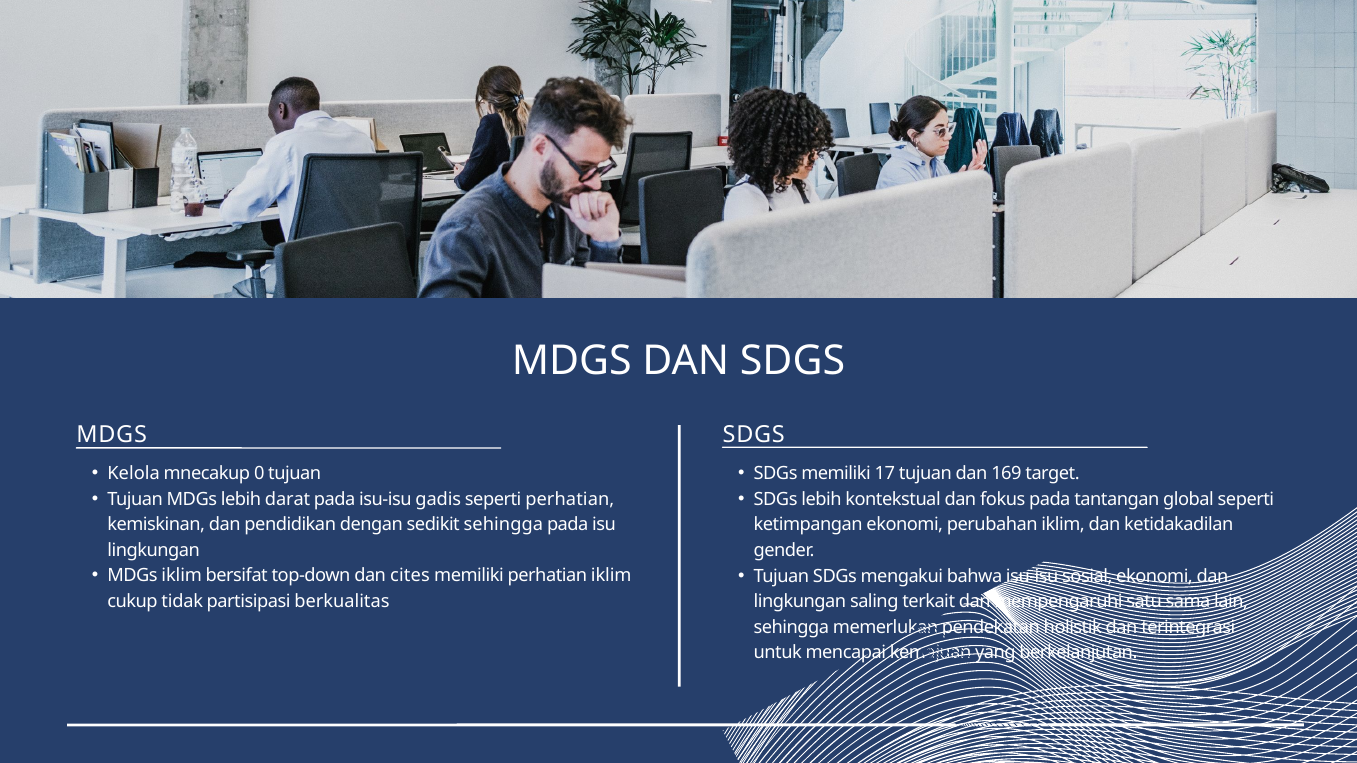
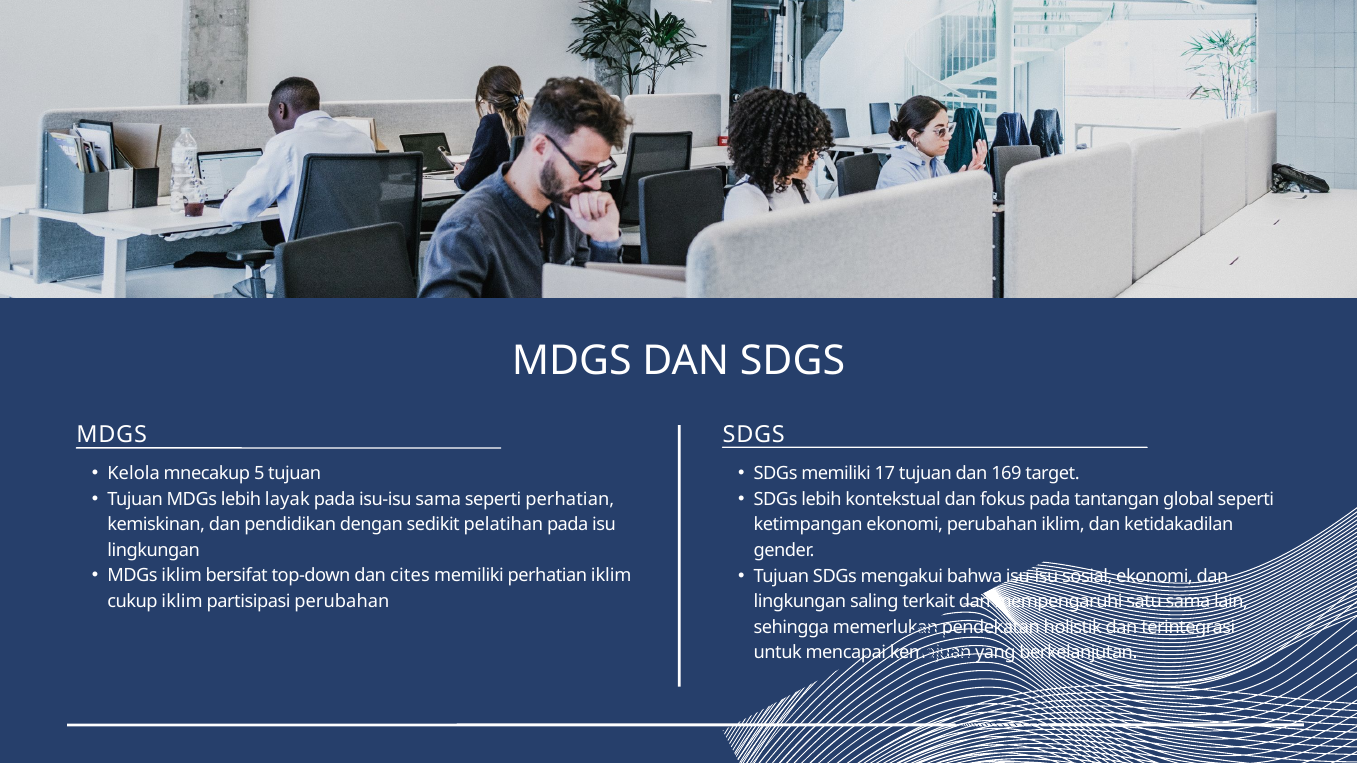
0: 0 -> 5 (259, 474)
darat: darat -> layak (287, 500)
isu-isu gadis: gadis -> sama (438, 500)
sedikit sehingga: sehingga -> pelatihan (503, 525)
cukup tidak: tidak -> iklim (182, 602)
partisipasi berkualitas: berkualitas -> perubahan (342, 602)
